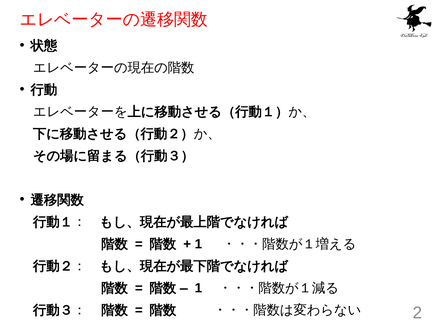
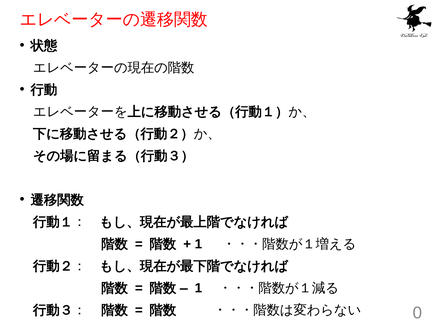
2: 2 -> 0 (417, 313)
